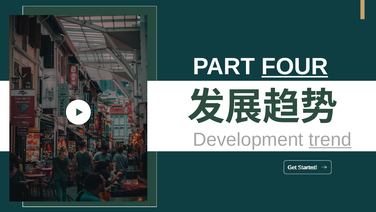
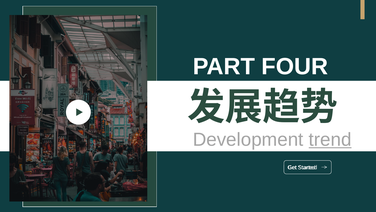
FOUR underline: present -> none (295, 66)
